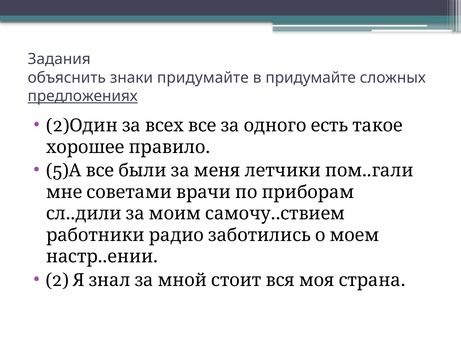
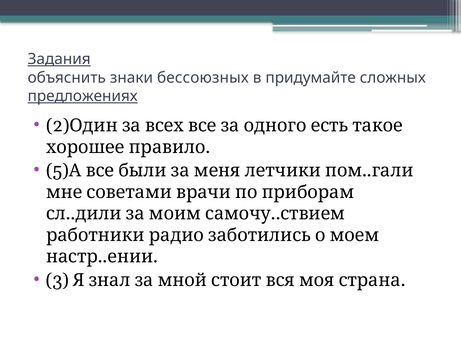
Задания underline: none -> present (59, 59)
знаки придумайте: придумайте -> бессоюзных (203, 78)
2: 2 -> 3 (57, 280)
